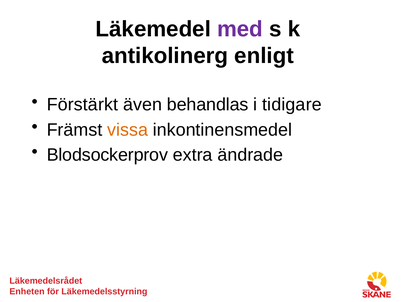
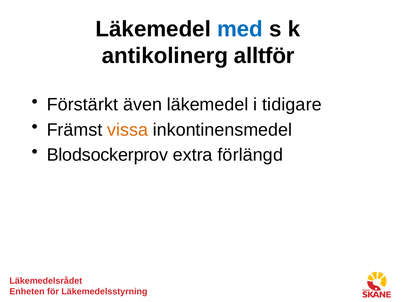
med colour: purple -> blue (240, 29)
enligt: enligt -> alltför (264, 56)
även behandlas: behandlas -> läkemedel (208, 105)
ändrade: ändrade -> förlängd (250, 155)
